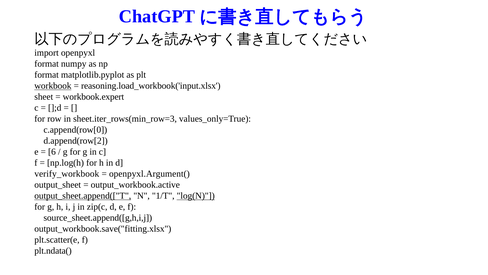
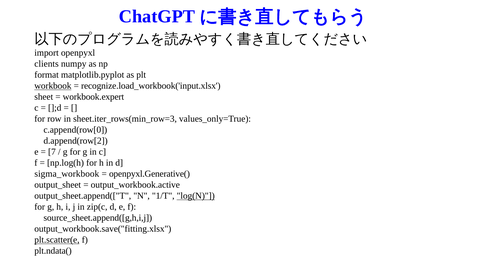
format: format -> clients (47, 64)
reasoning.load_workbook('input.xlsx: reasoning.load_workbook('input.xlsx -> recognize.load_workbook('input.xlsx (151, 86)
6: 6 -> 7 (52, 152)
verify_workbook: verify_workbook -> sigma_workbook (67, 174)
openpyxl.Argument(: openpyxl.Argument( -> openpyxl.Generative( (150, 174)
output_sheet.append(["T underline: present -> none (83, 196)
plt.scatter(e underline: none -> present (57, 239)
